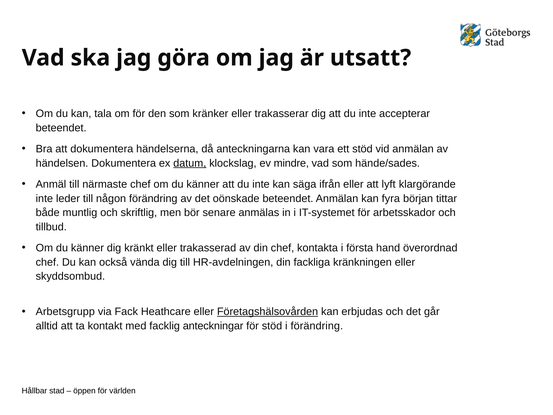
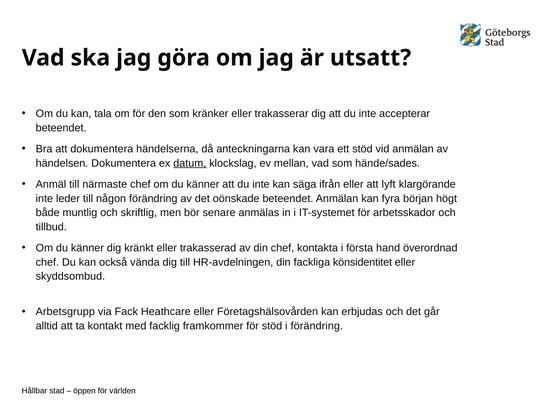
mindre: mindre -> mellan (291, 163)
tittar: tittar -> högt (447, 198)
kränkningen: kränkningen -> könsidentitet (362, 262)
Företagshälsovården underline: present -> none (268, 312)
anteckningar: anteckningar -> framkommer (213, 326)
